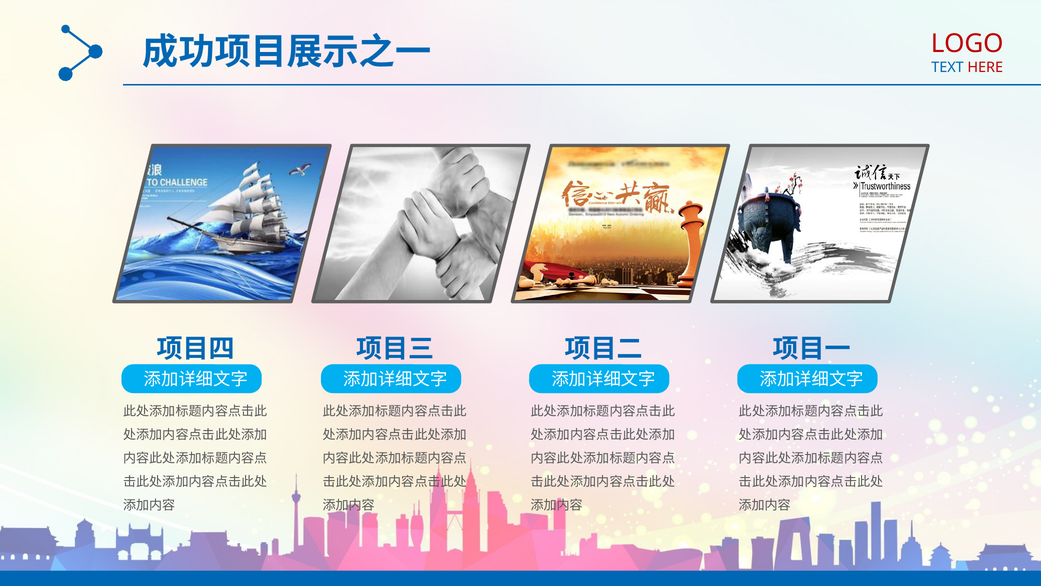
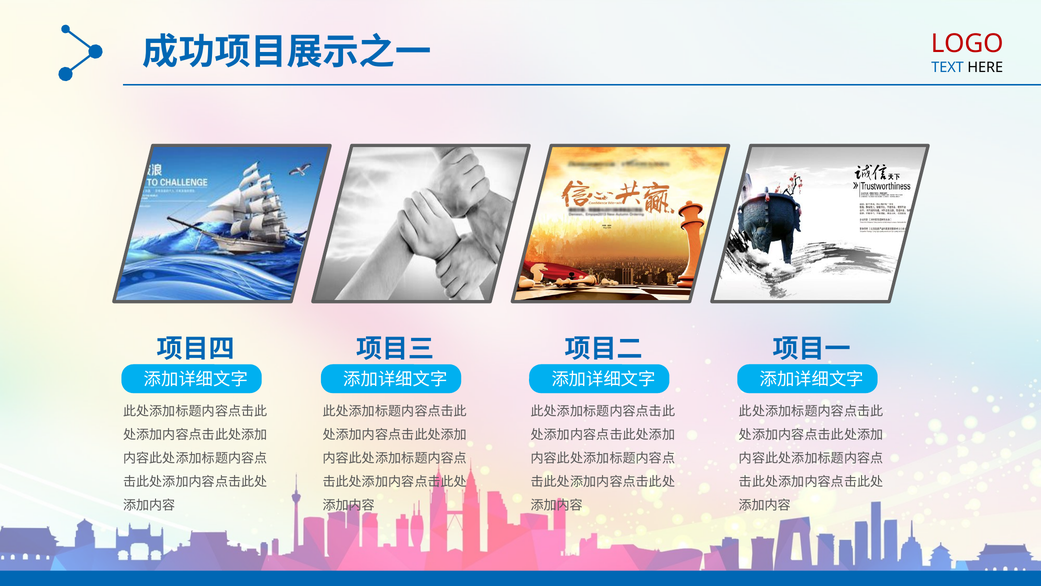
HERE colour: red -> black (985, 67)
